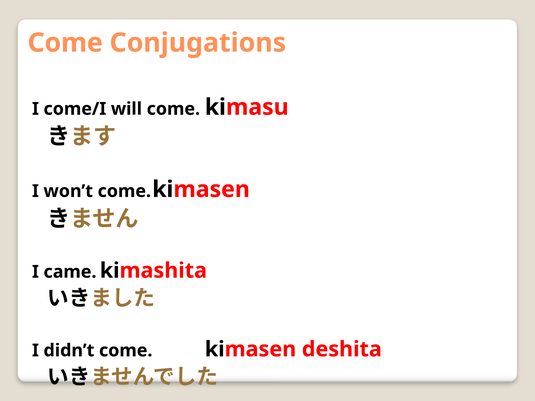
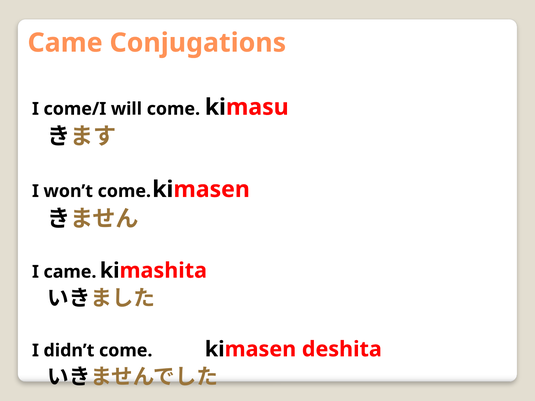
Come: Come -> Came (65, 43)
